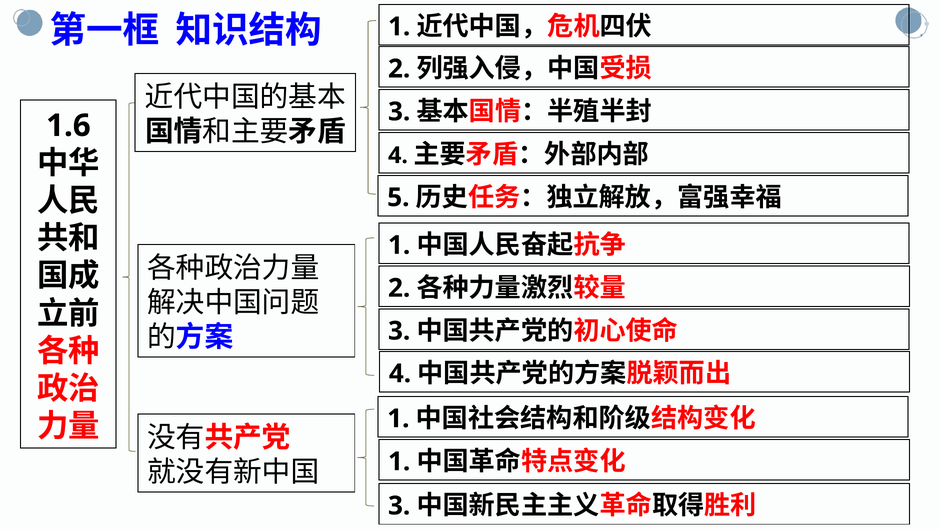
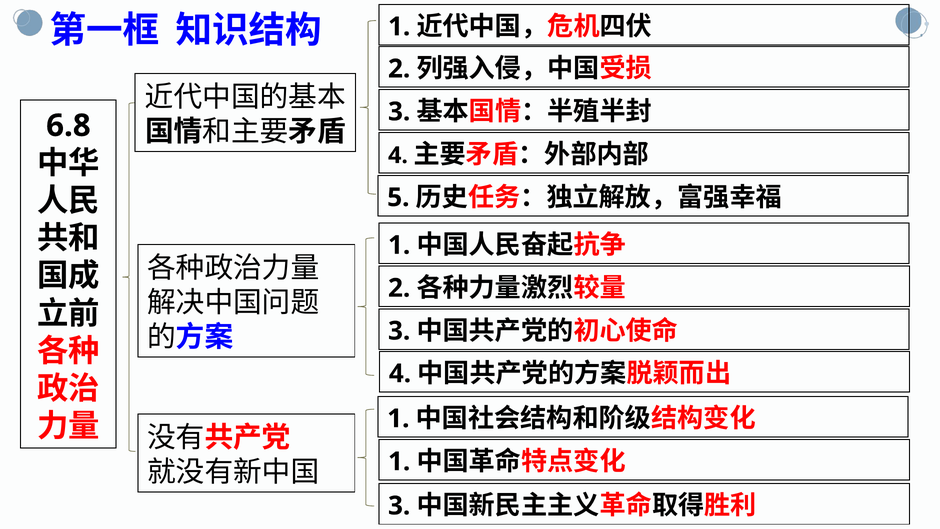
1.6: 1.6 -> 6.8 (68, 126)
